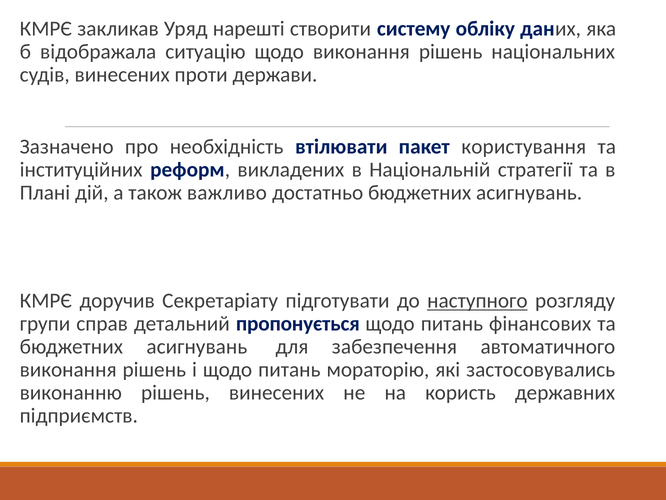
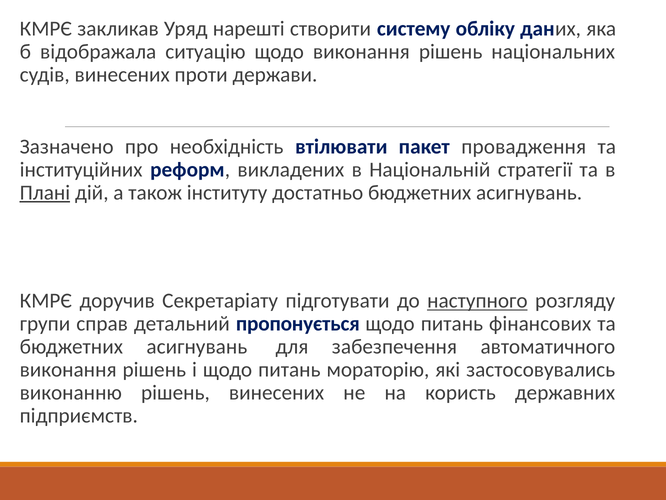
користування: користування -> провадження (524, 146)
Плані underline: none -> present (45, 193)
важливо: важливо -> інституту (227, 193)
